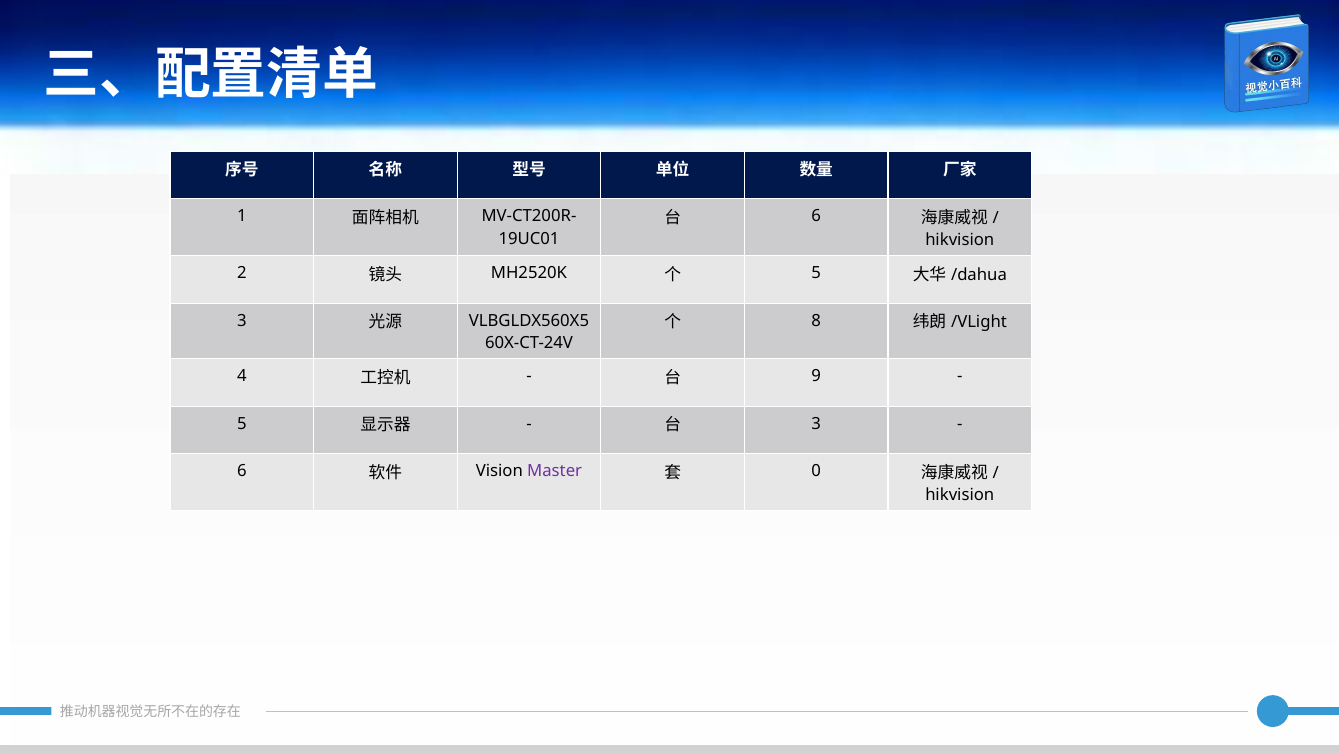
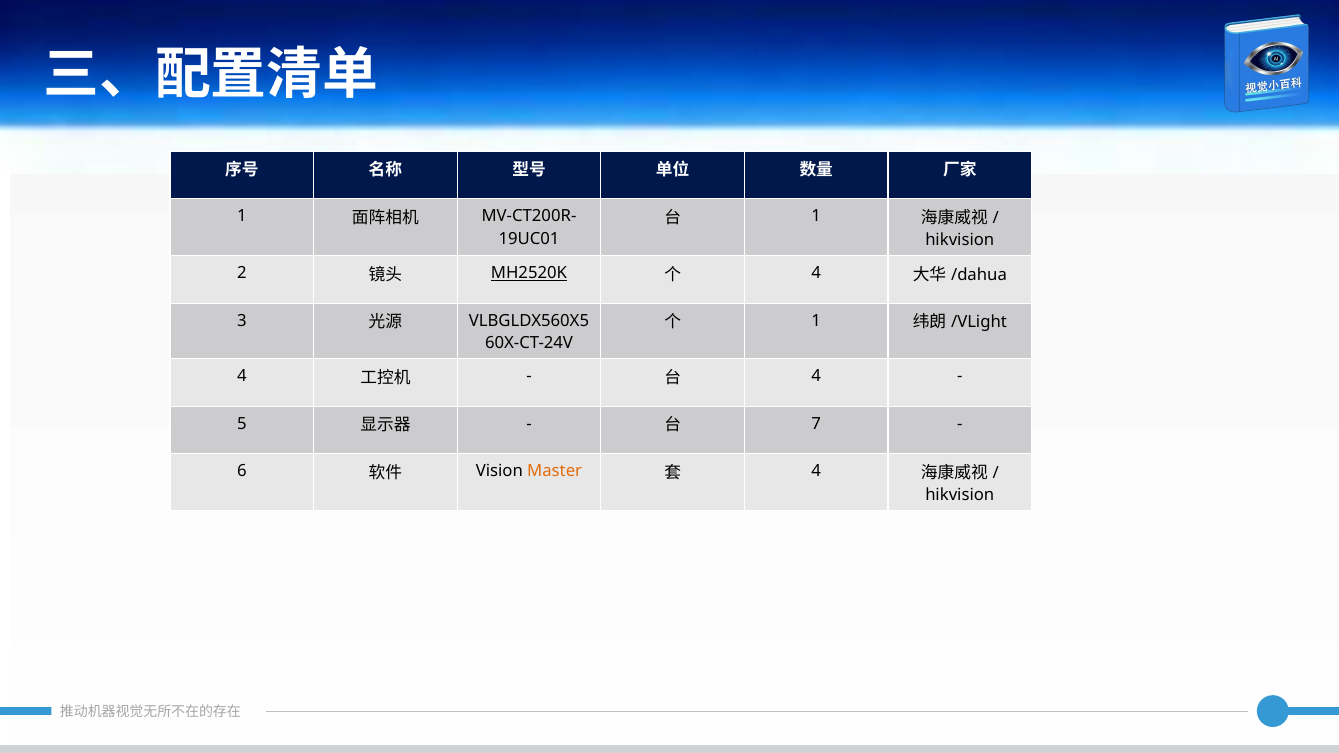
6: 6 -> 1 (816, 216)
MH2520K underline: none -> present (529, 273)
5: 5 -> 4 (816, 273)
8: 8 -> 1 (816, 321)
9: 9 -> 4 (816, 376)
3: 3 -> 7 (816, 424)
Master colour: purple -> orange (555, 471)
0: 0 -> 4 (816, 471)
